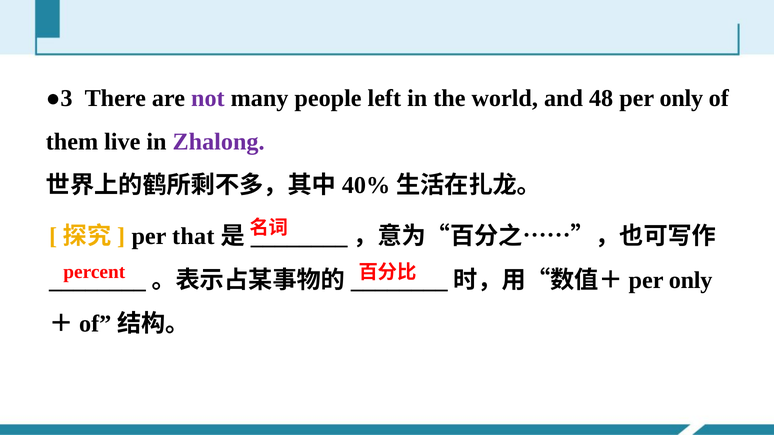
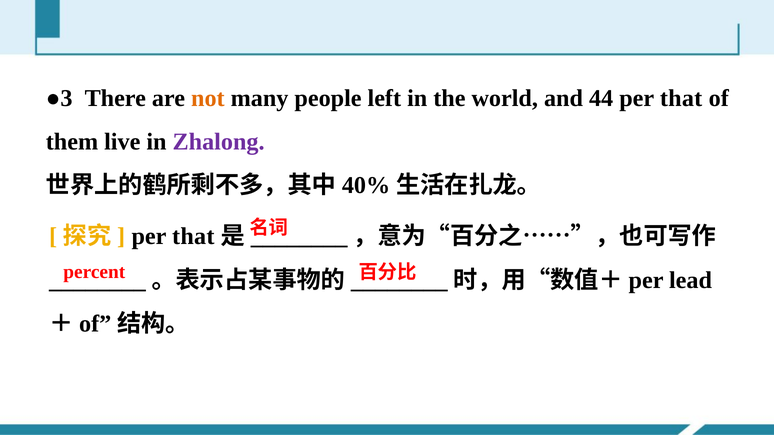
not colour: purple -> orange (208, 98)
48: 48 -> 44 (601, 98)
only: only -> that (681, 98)
only: only -> lead (690, 280)
